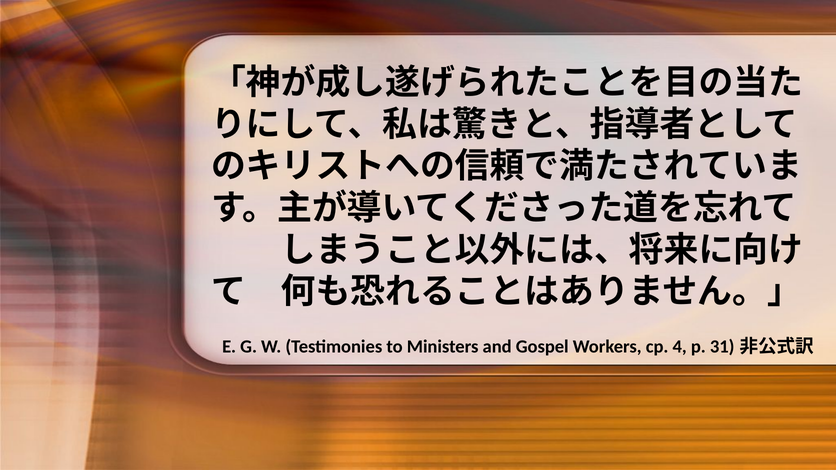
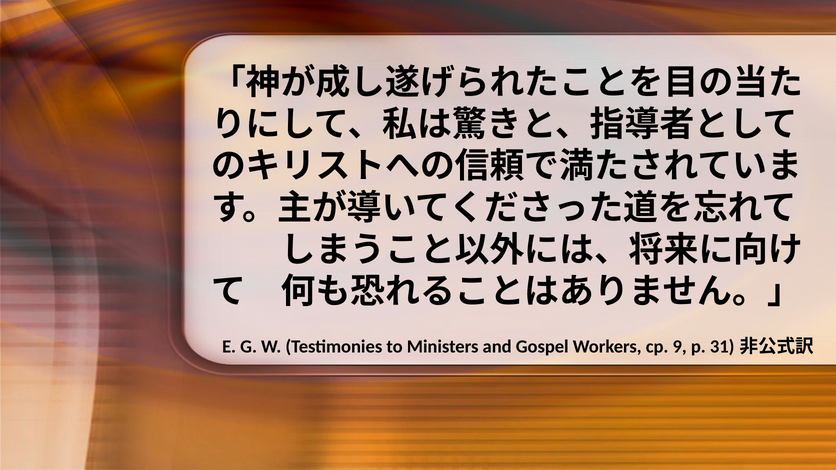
4: 4 -> 9 (680, 347)
